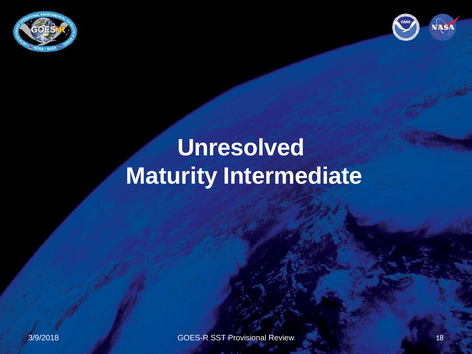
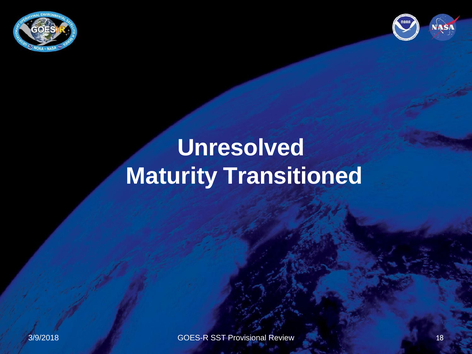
Intermediate: Intermediate -> Transitioned (293, 176)
